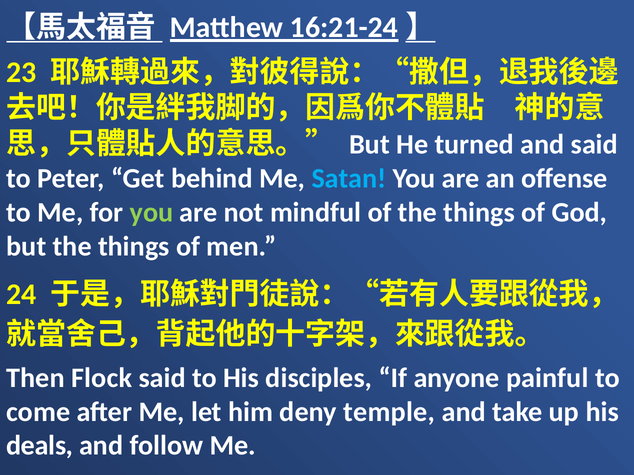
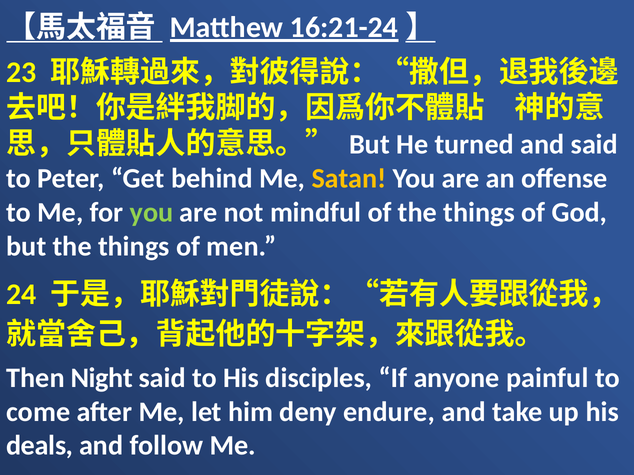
Satan colour: light blue -> yellow (349, 179)
Flock: Flock -> Night (102, 378)
temple: temple -> endure (389, 412)
